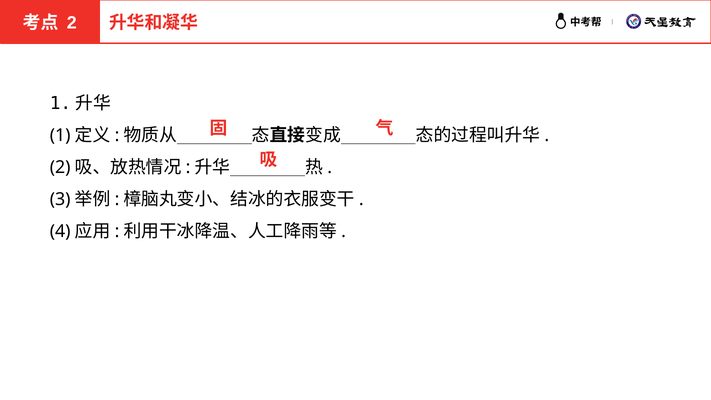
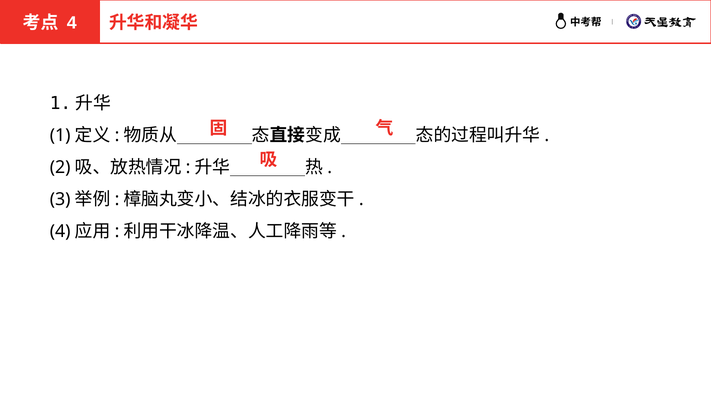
2: 2 -> 4 (72, 23)
